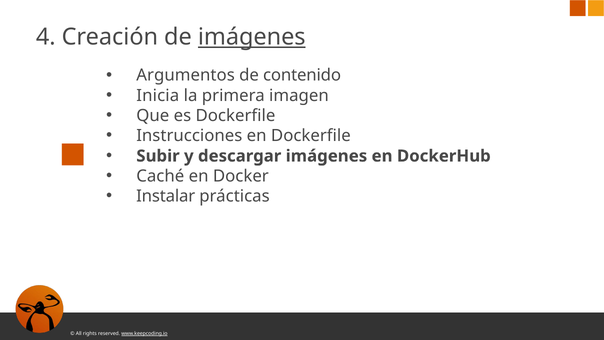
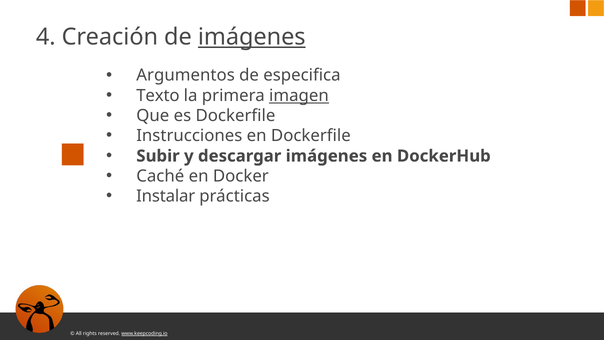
contenido: contenido -> especifica (302, 75)
Inicia: Inicia -> Texto (158, 96)
imagen underline: none -> present (299, 96)
